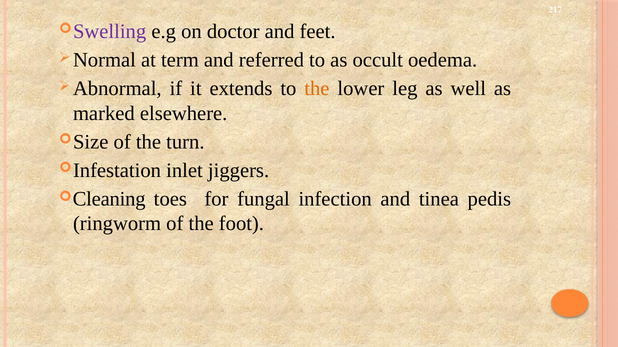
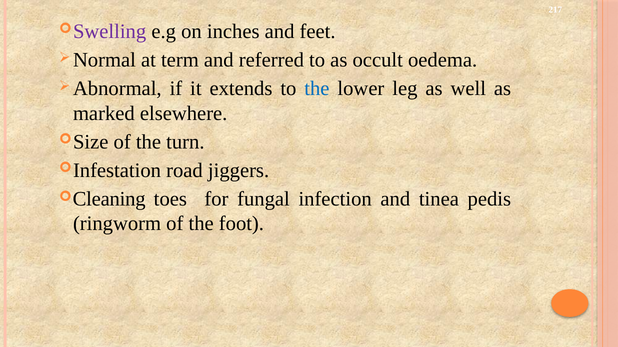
doctor: doctor -> inches (233, 32)
the colour: orange -> blue (317, 89)
inlet: inlet -> road (184, 171)
